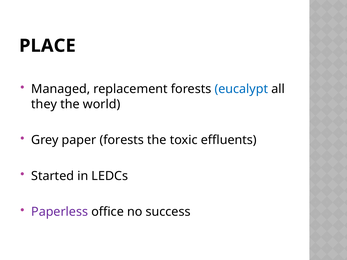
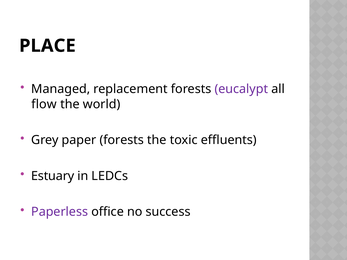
eucalypt colour: blue -> purple (241, 89)
they: they -> flow (44, 104)
Started: Started -> Estuary (53, 176)
